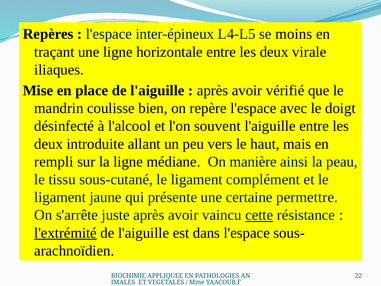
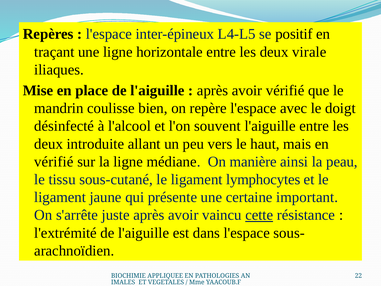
moins: moins -> positif (294, 34)
rempli: rempli -> vérifié (54, 162)
complément: complément -> lymphocytes (263, 179)
permettre: permettre -> important (307, 197)
l'extrémité underline: present -> none (65, 233)
